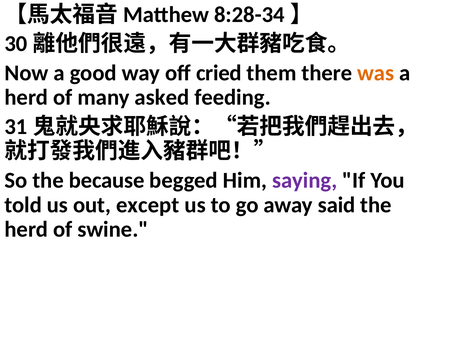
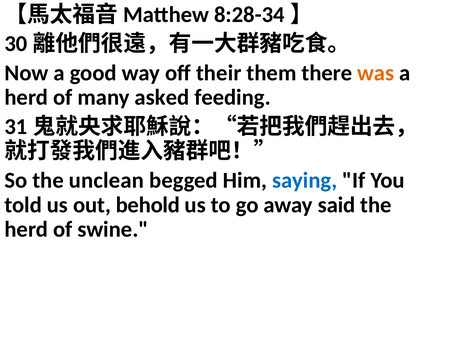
cried: cried -> their (219, 73)
because: because -> unclean (106, 180)
saying colour: purple -> blue (305, 180)
except: except -> behold (148, 205)
